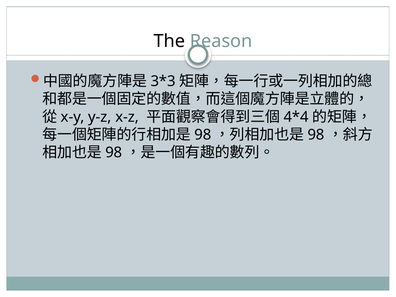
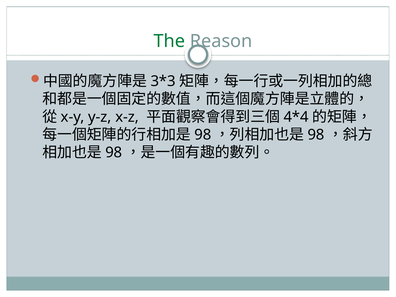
The colour: black -> green (169, 41)
